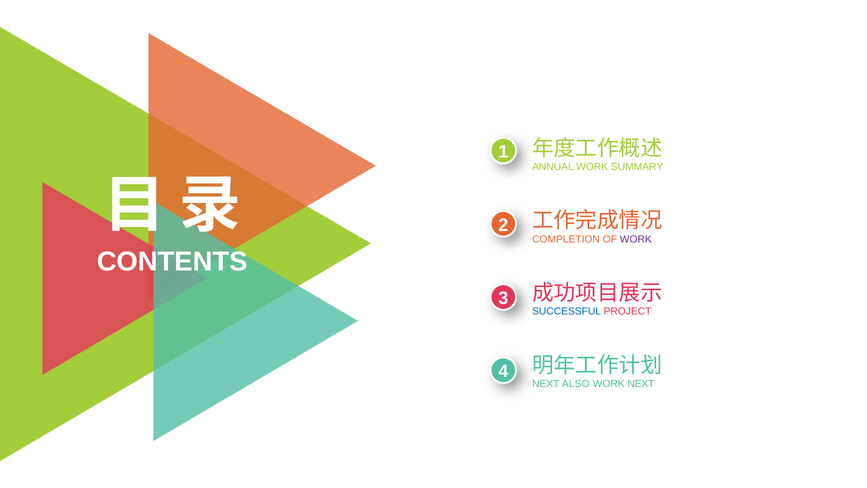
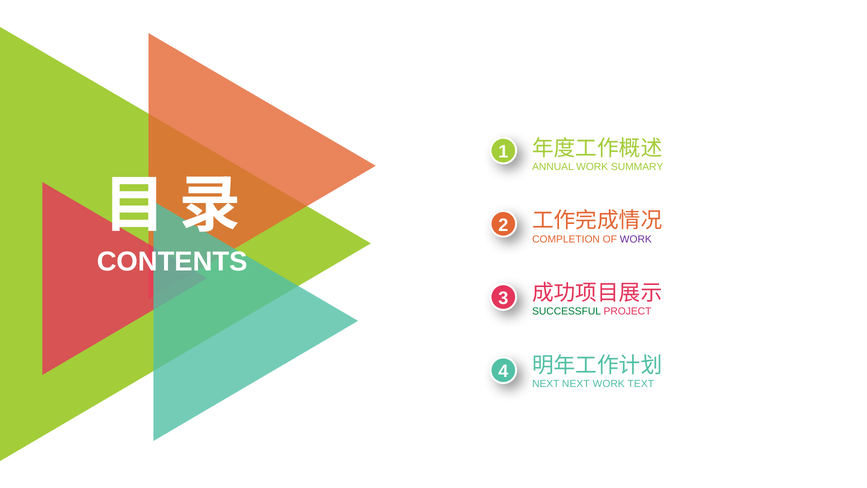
SUCCESSFUL colour: blue -> green (567, 311)
NEXT ALSO: ALSO -> NEXT (576, 384)
WORK NEXT: NEXT -> TEXT (641, 384)
